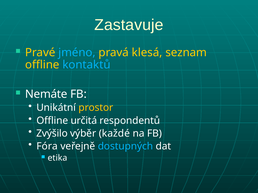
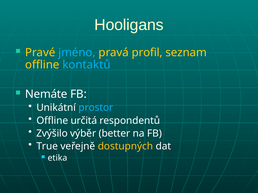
Zastavuje: Zastavuje -> Hooligans (129, 25)
klesá: klesá -> profil (147, 53)
prostor colour: yellow -> light blue (96, 108)
každé: každé -> better (114, 134)
Fóra: Fóra -> True (47, 147)
dostupných colour: light blue -> yellow (125, 147)
